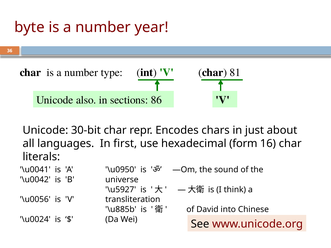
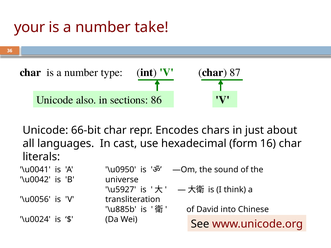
byte: byte -> your (30, 27)
year: year -> take (152, 27)
81: 81 -> 87 (235, 72)
30-bit: 30-bit -> 66-bit (86, 130)
first: first -> cast (125, 144)
